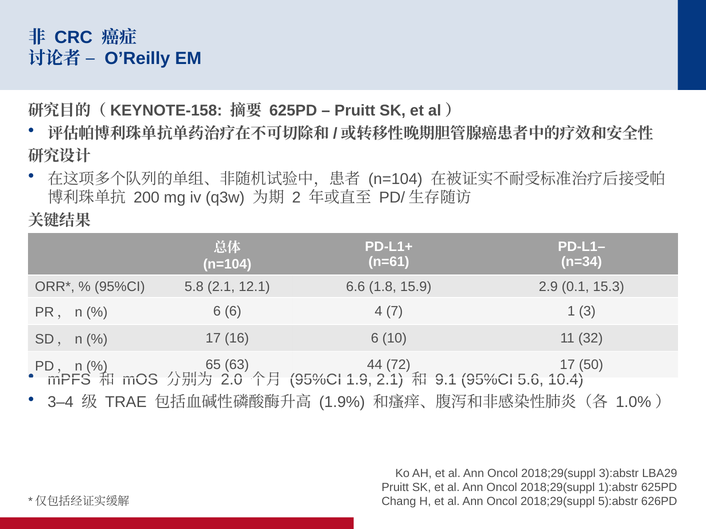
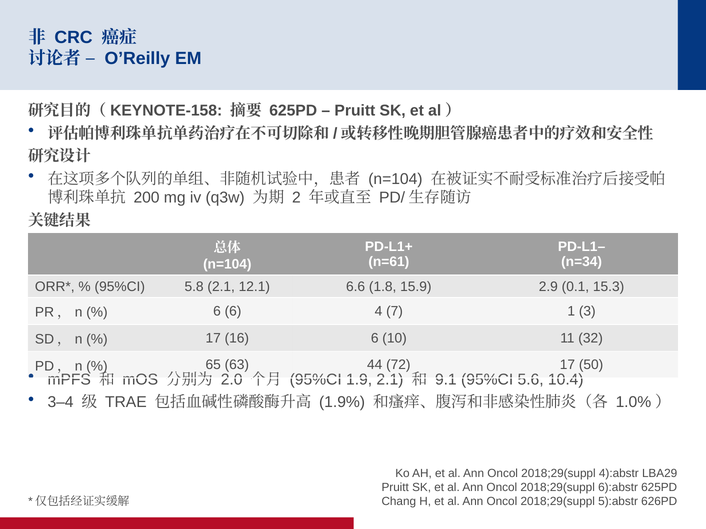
3):abstr: 3):abstr -> 4):abstr (619, 474)
1):abstr: 1):abstr -> 6):abstr (618, 488)
